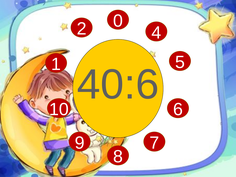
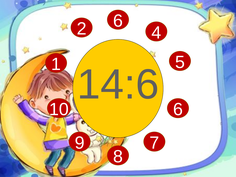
2 0: 0 -> 6 (118, 21)
40:6: 40:6 -> 14:6 (118, 85)
